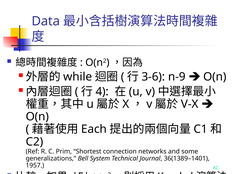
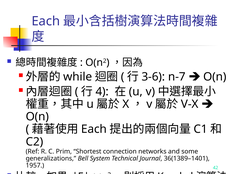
Data: Data -> Each (46, 21)
n-9: n-9 -> n-7 (177, 77)
